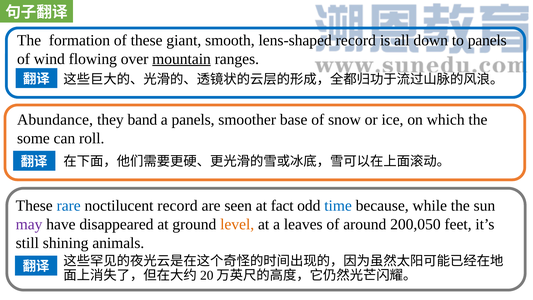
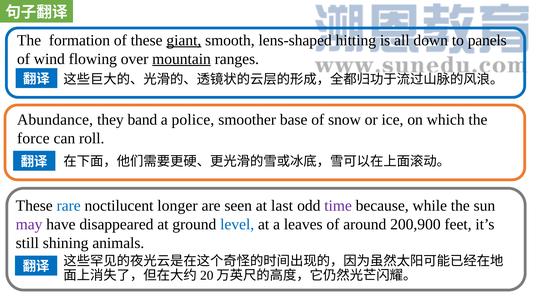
giant underline: none -> present (184, 40)
lens-shaped record: record -> hitting (356, 40)
a panels: panels -> police (193, 119)
some: some -> force (33, 138)
noctilucent record: record -> longer (177, 205)
fact: fact -> last (282, 205)
time colour: blue -> purple (338, 205)
level colour: orange -> blue (237, 224)
200,050: 200,050 -> 200,900 (415, 224)
